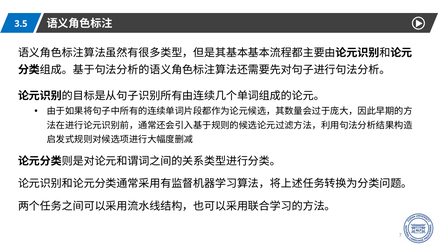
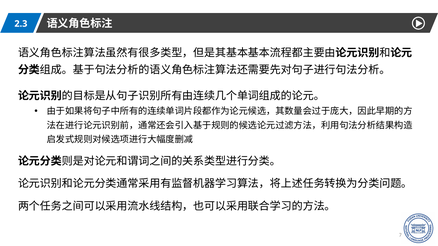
3.5: 3.5 -> 2.3 (21, 24)
